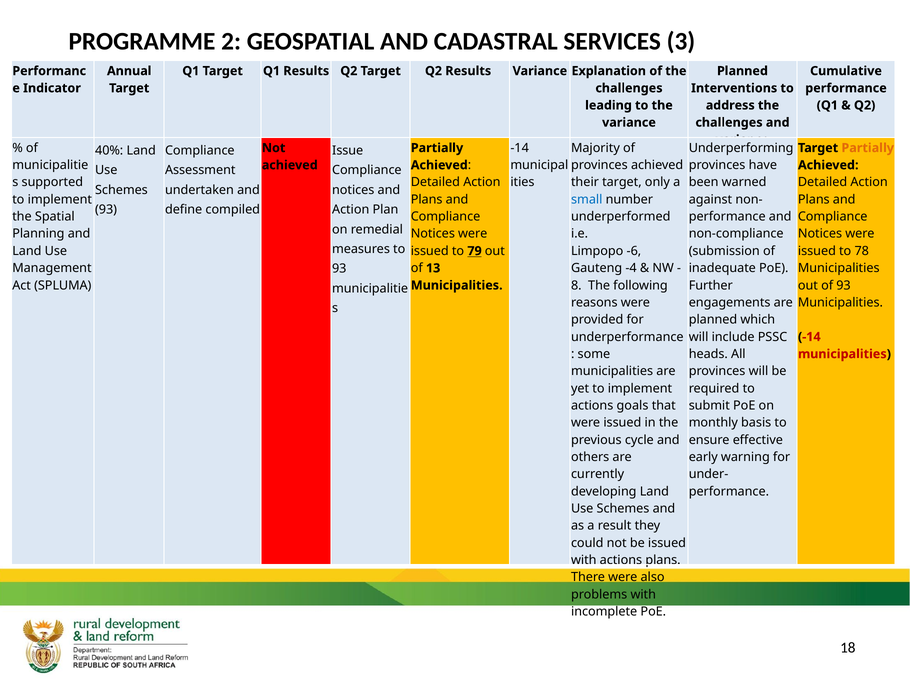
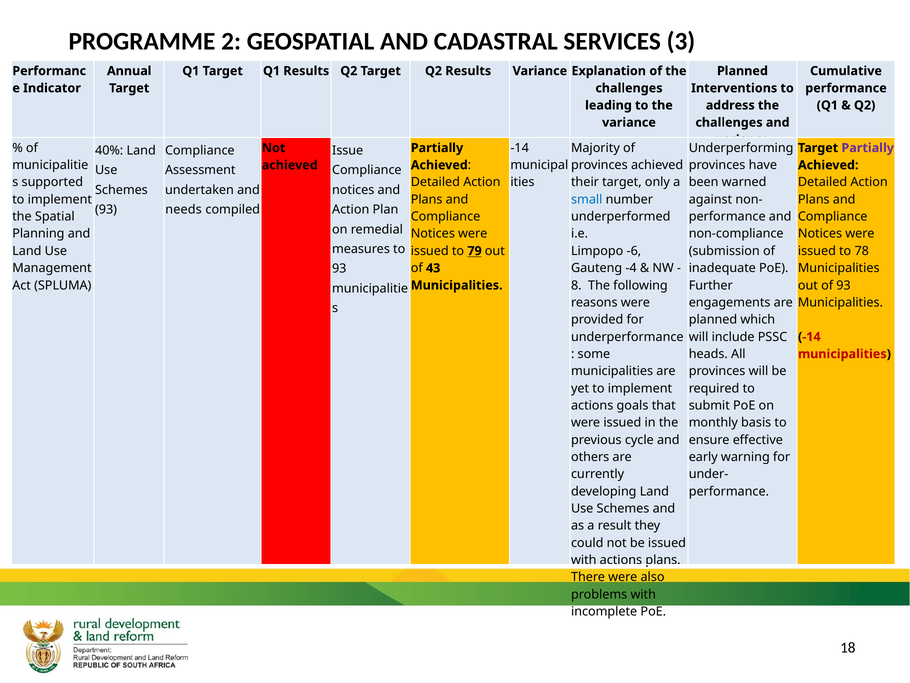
Partially colour: orange -> purple (868, 148)
define: define -> needs (184, 209)
13: 13 -> 43 (433, 268)
